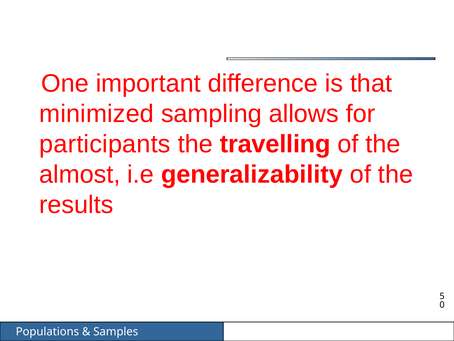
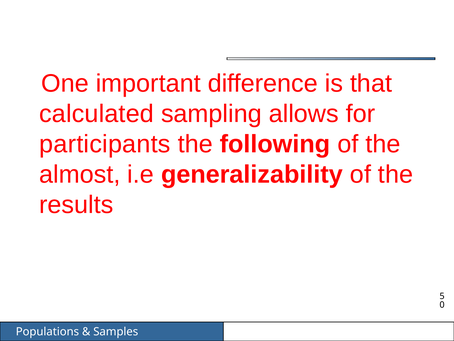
minimized: minimized -> calculated (97, 114)
travelling: travelling -> following (275, 144)
